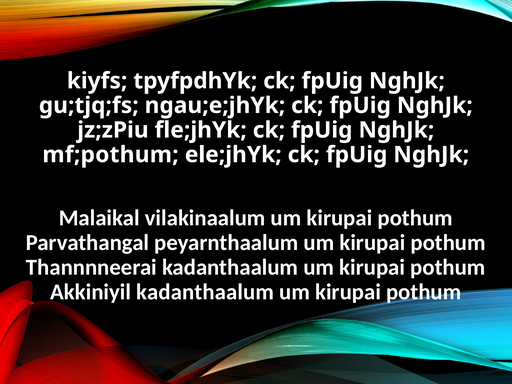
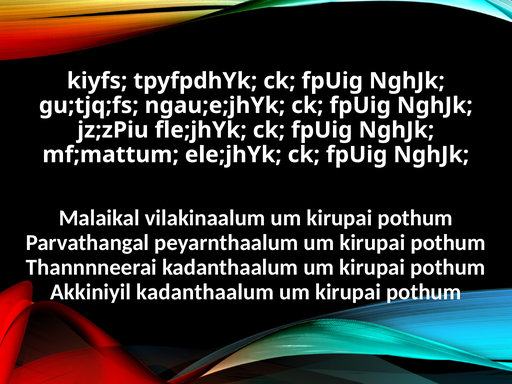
mf;pothum: mf;pothum -> mf;mattum (111, 155)
